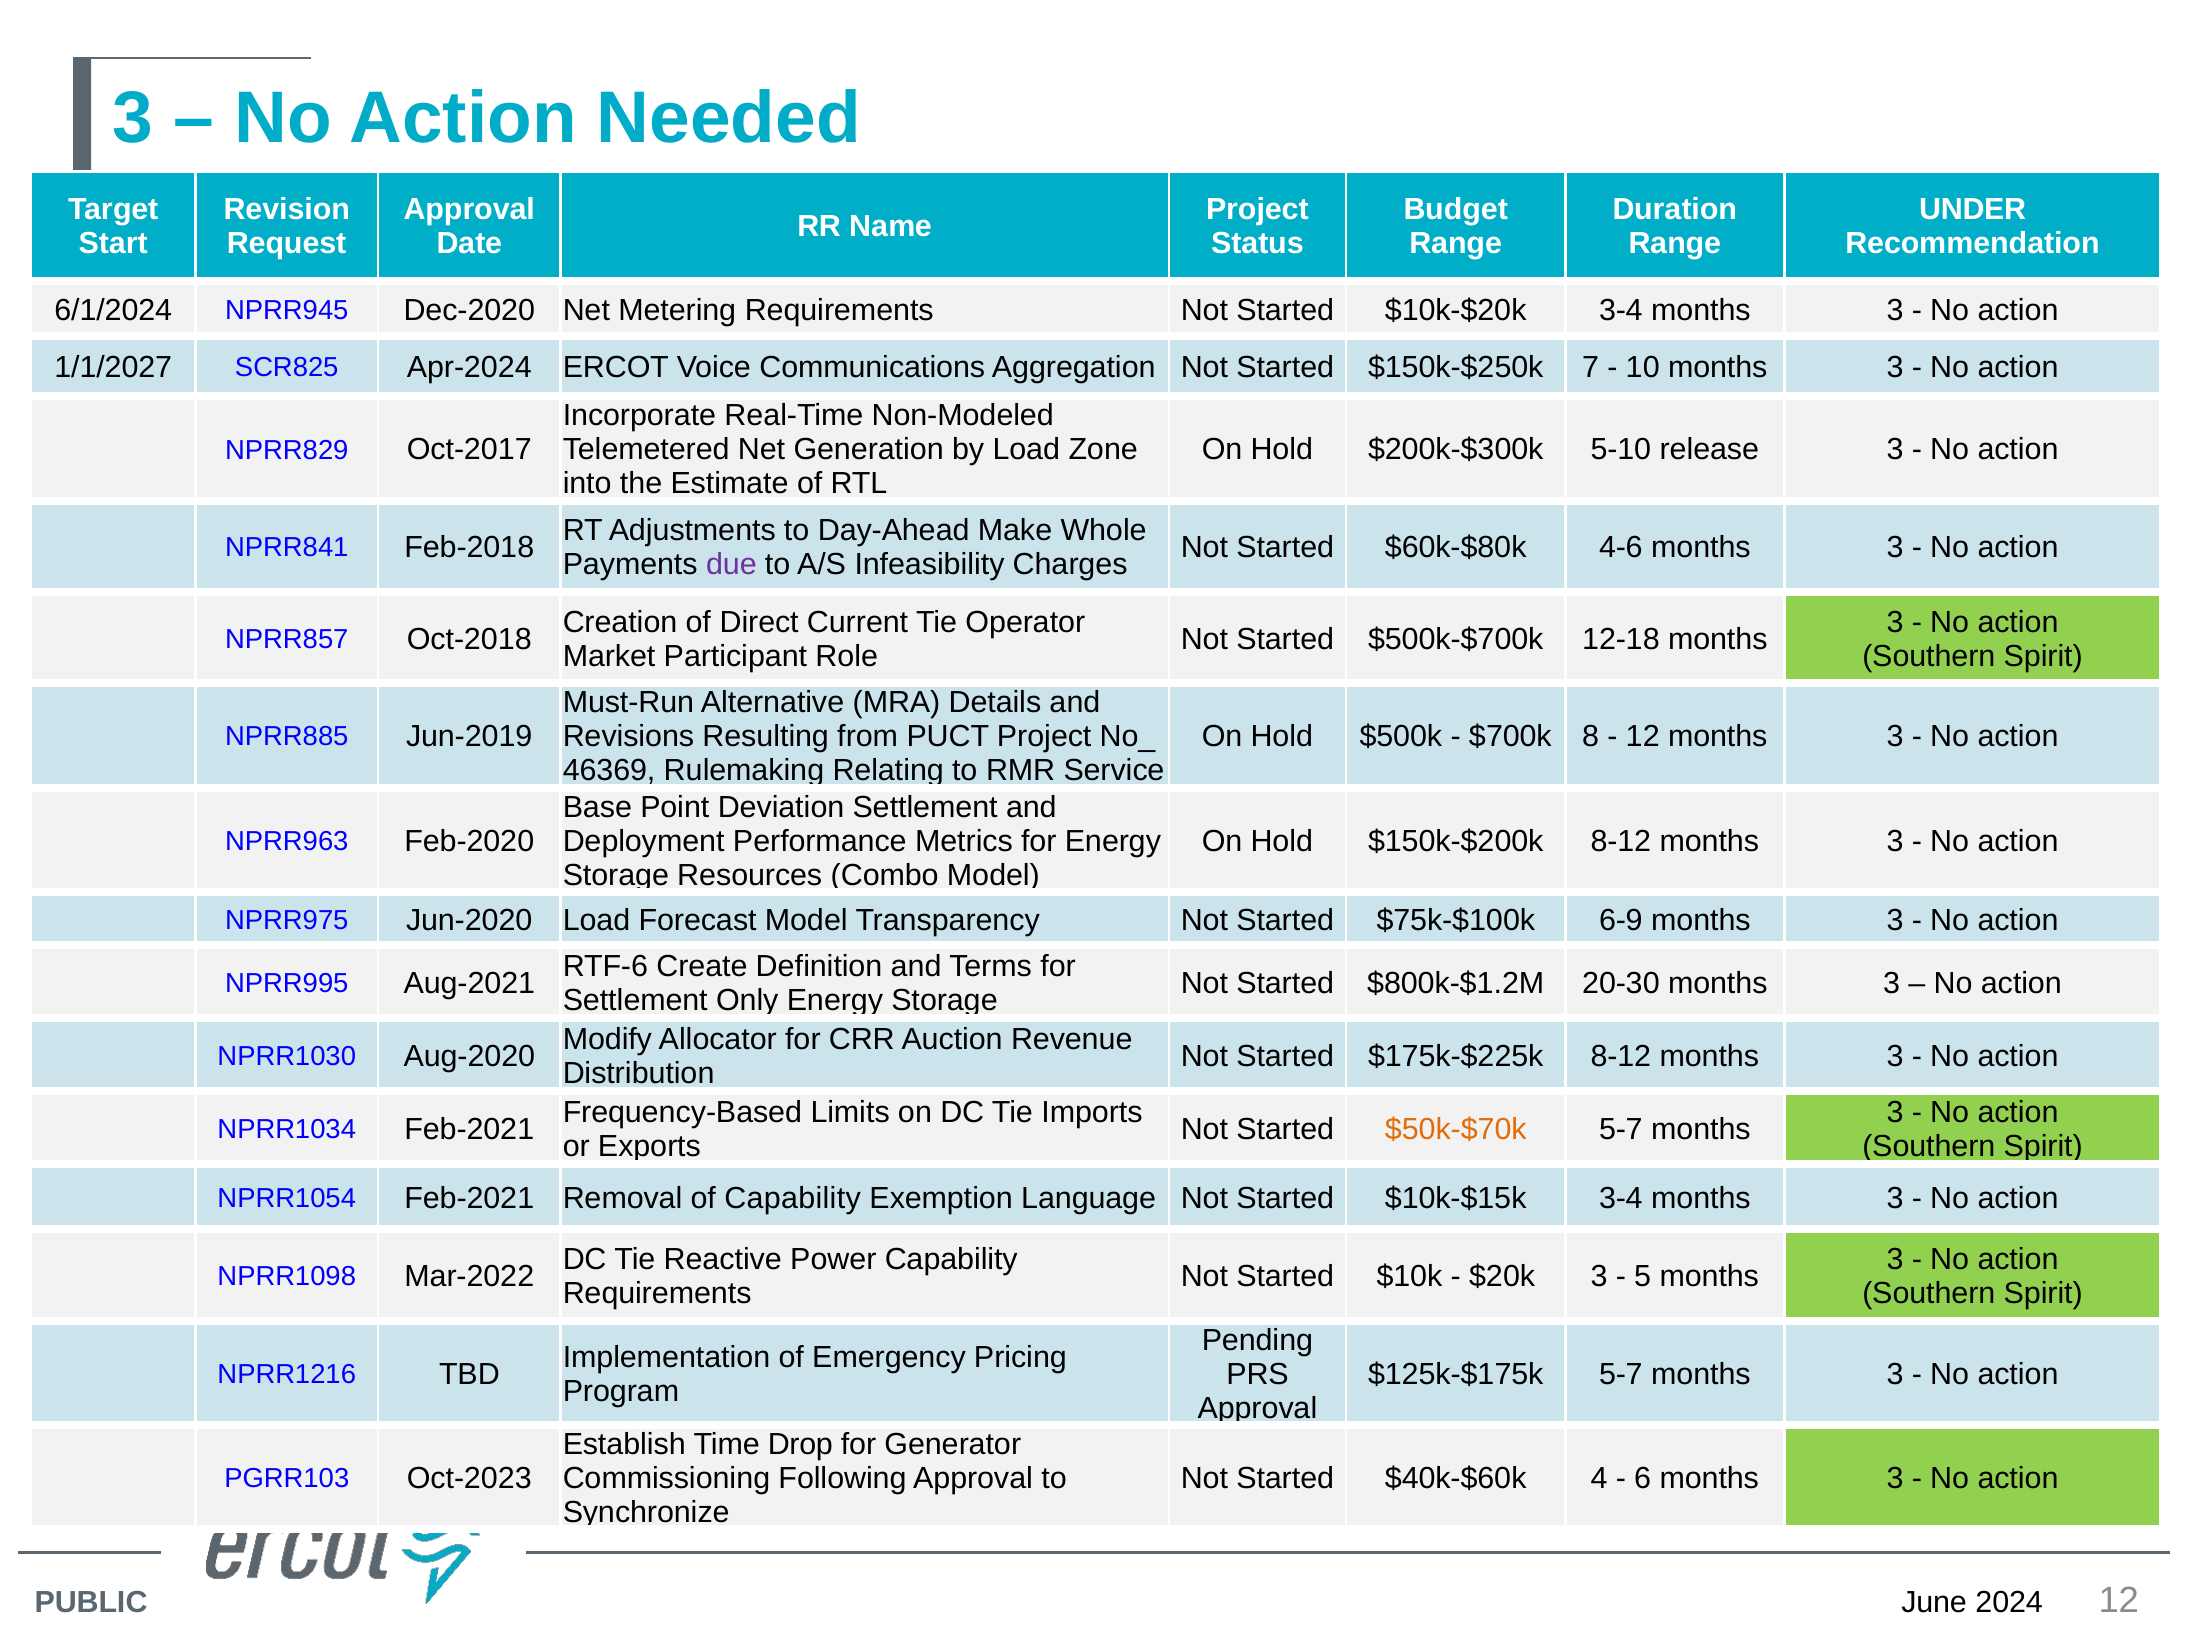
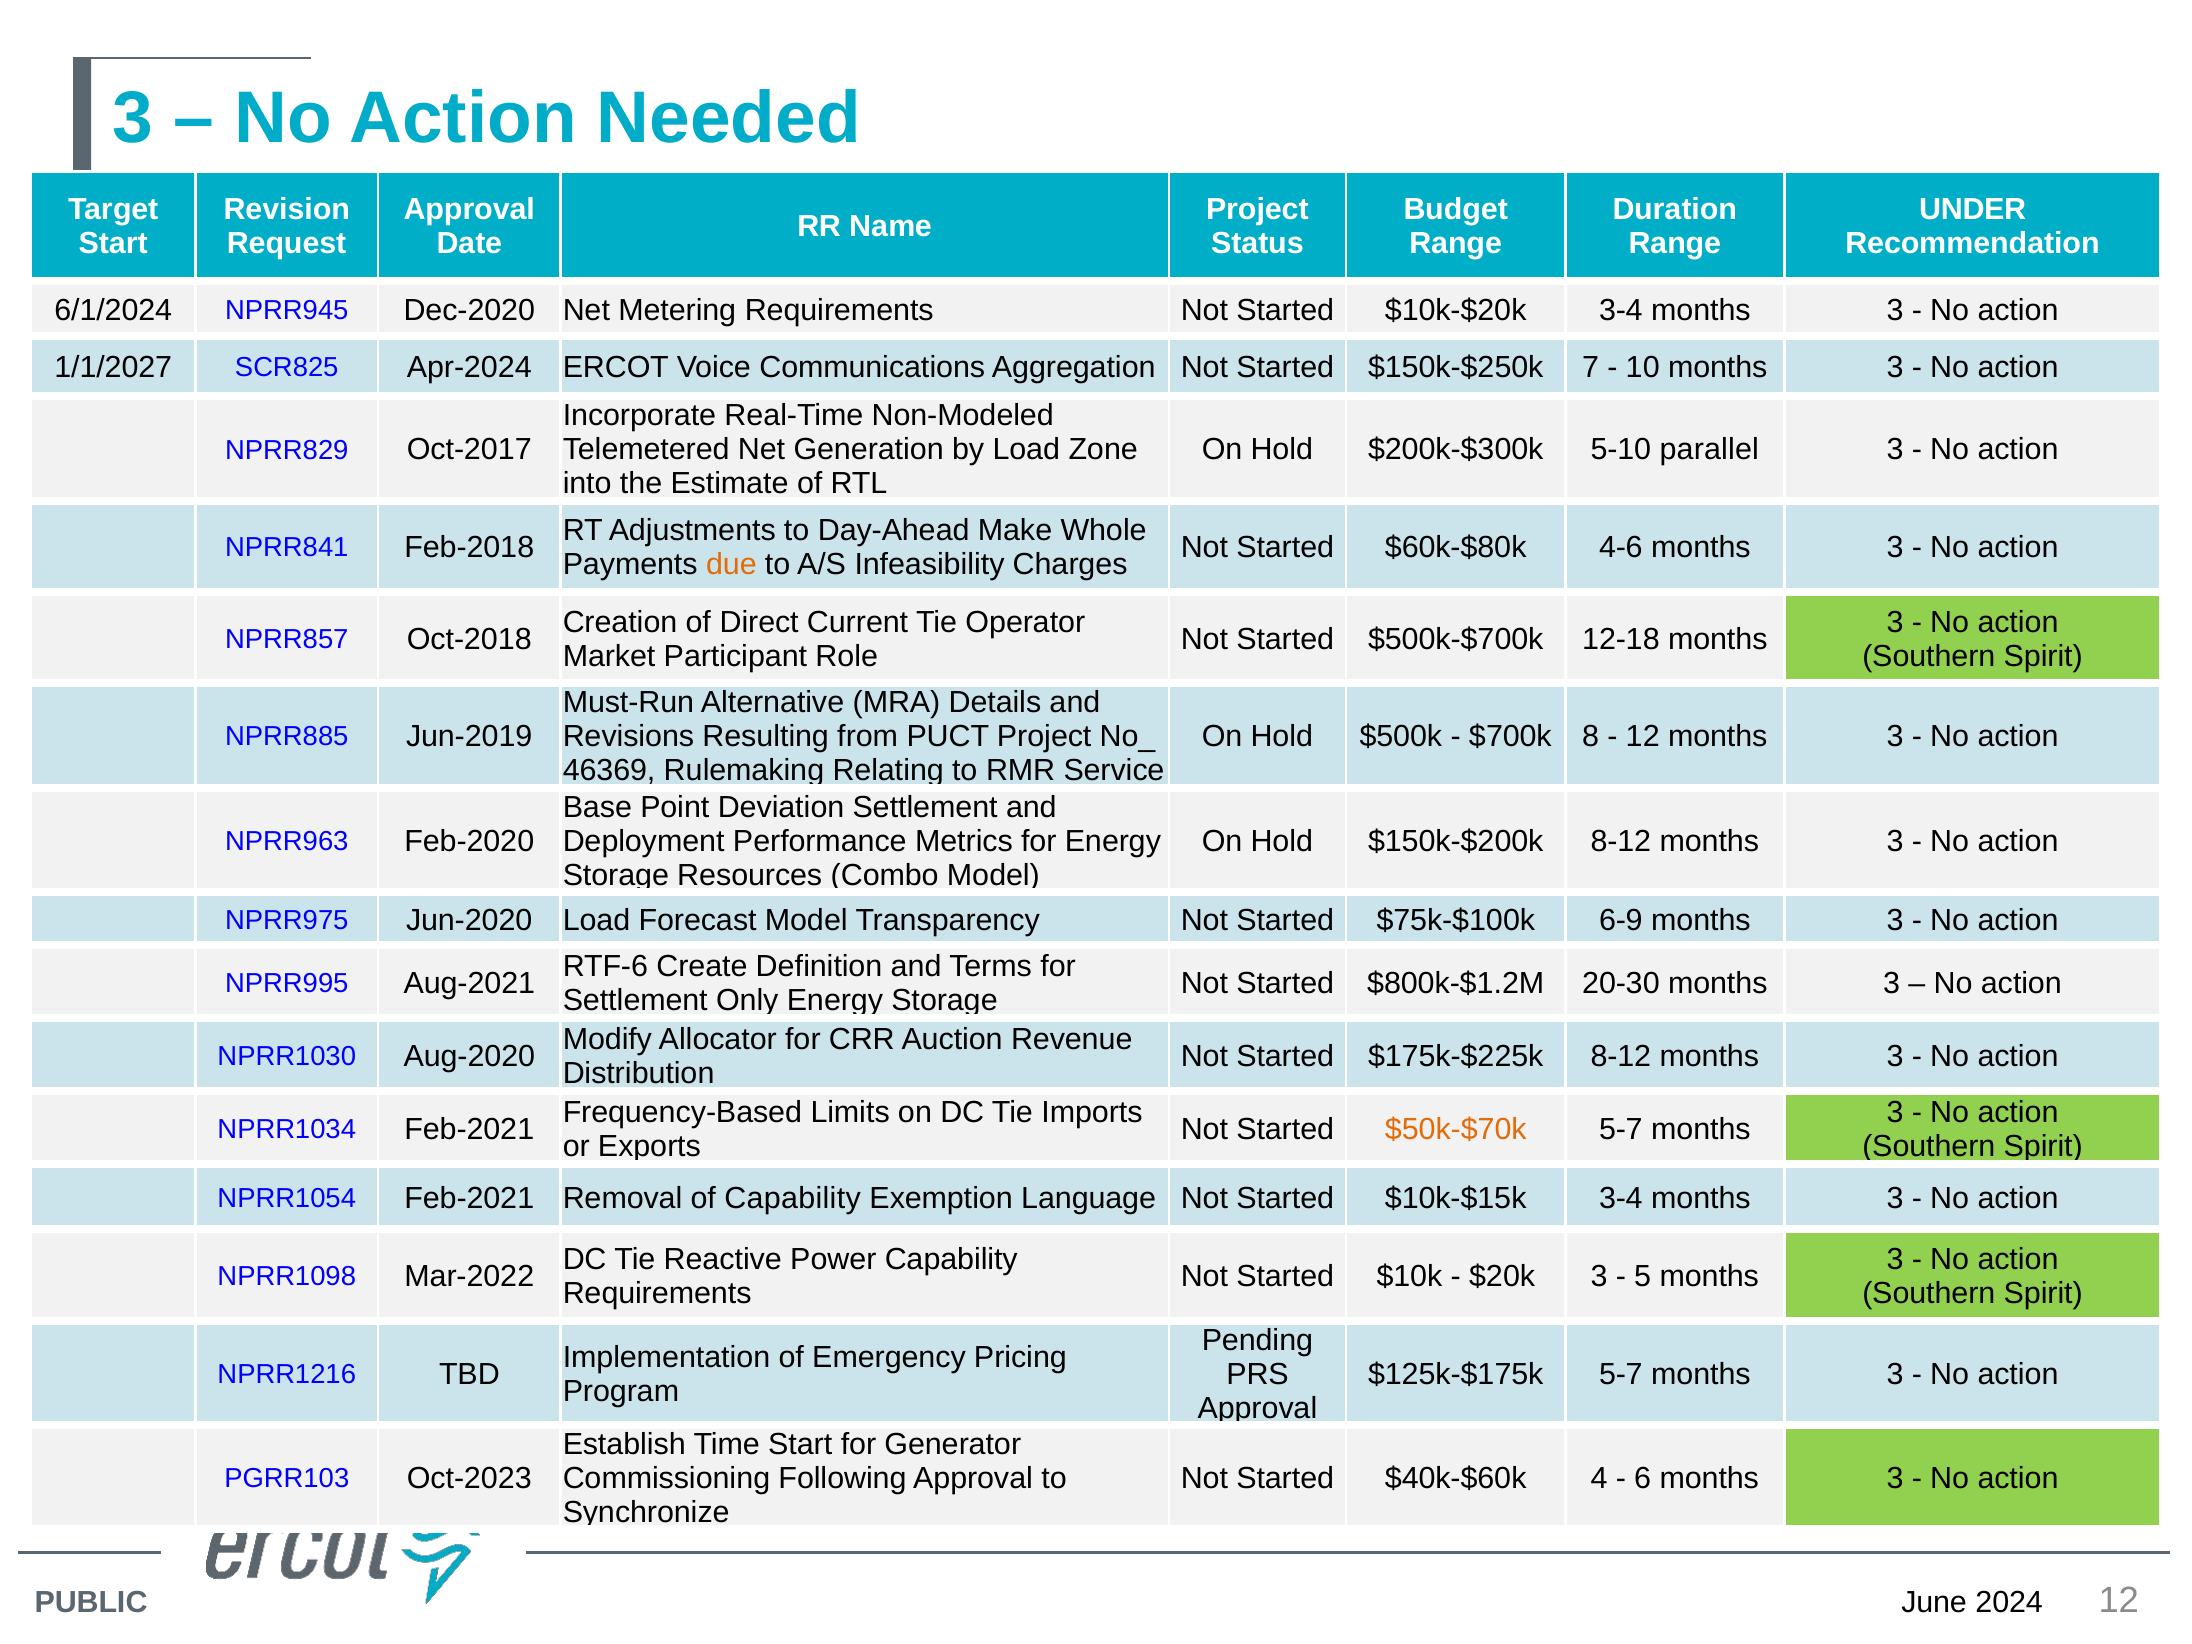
release: release -> parallel (1709, 450)
due colour: purple -> orange (731, 565)
Time Drop: Drop -> Start (800, 1445)
